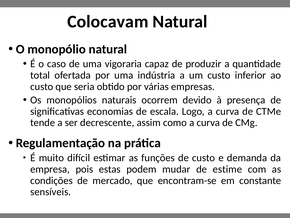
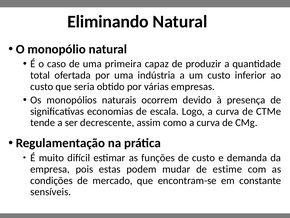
Colocavam: Colocavam -> Eliminando (108, 22)
vigoraria: vigoraria -> primeira (123, 64)
